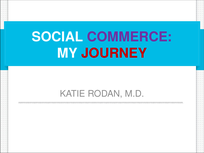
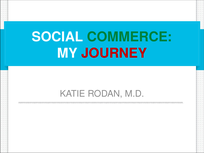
COMMERCE colour: purple -> green (130, 37)
